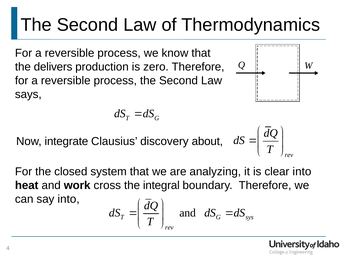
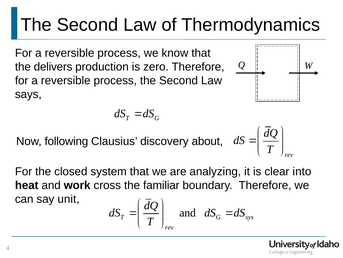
integrate: integrate -> following (66, 141)
integral: integral -> familiar (161, 185)
say into: into -> unit (69, 199)
